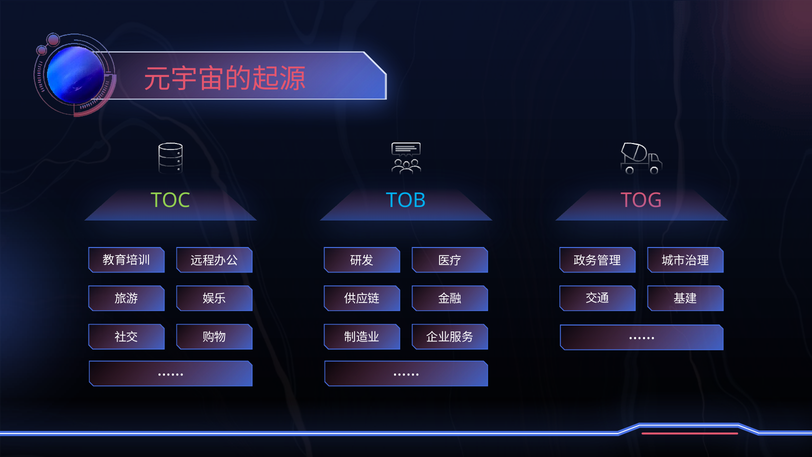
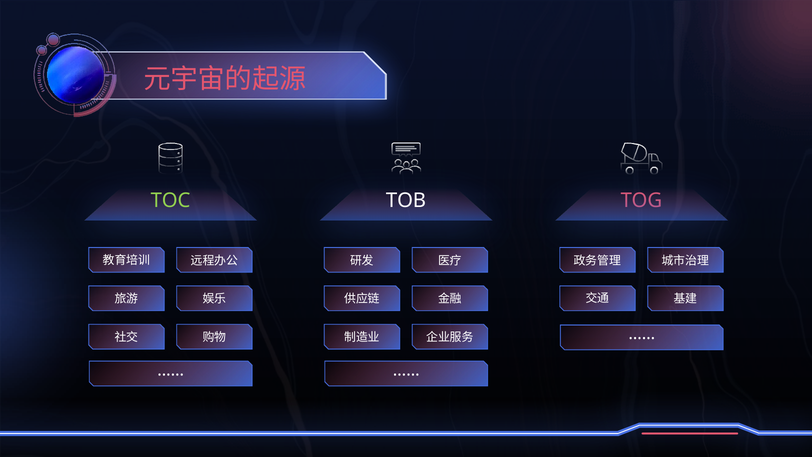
TOB colour: light blue -> white (406, 200)
